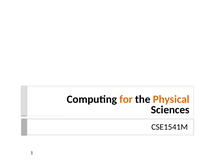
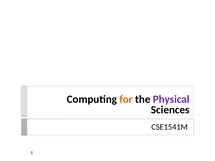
Physical colour: orange -> purple (171, 99)
